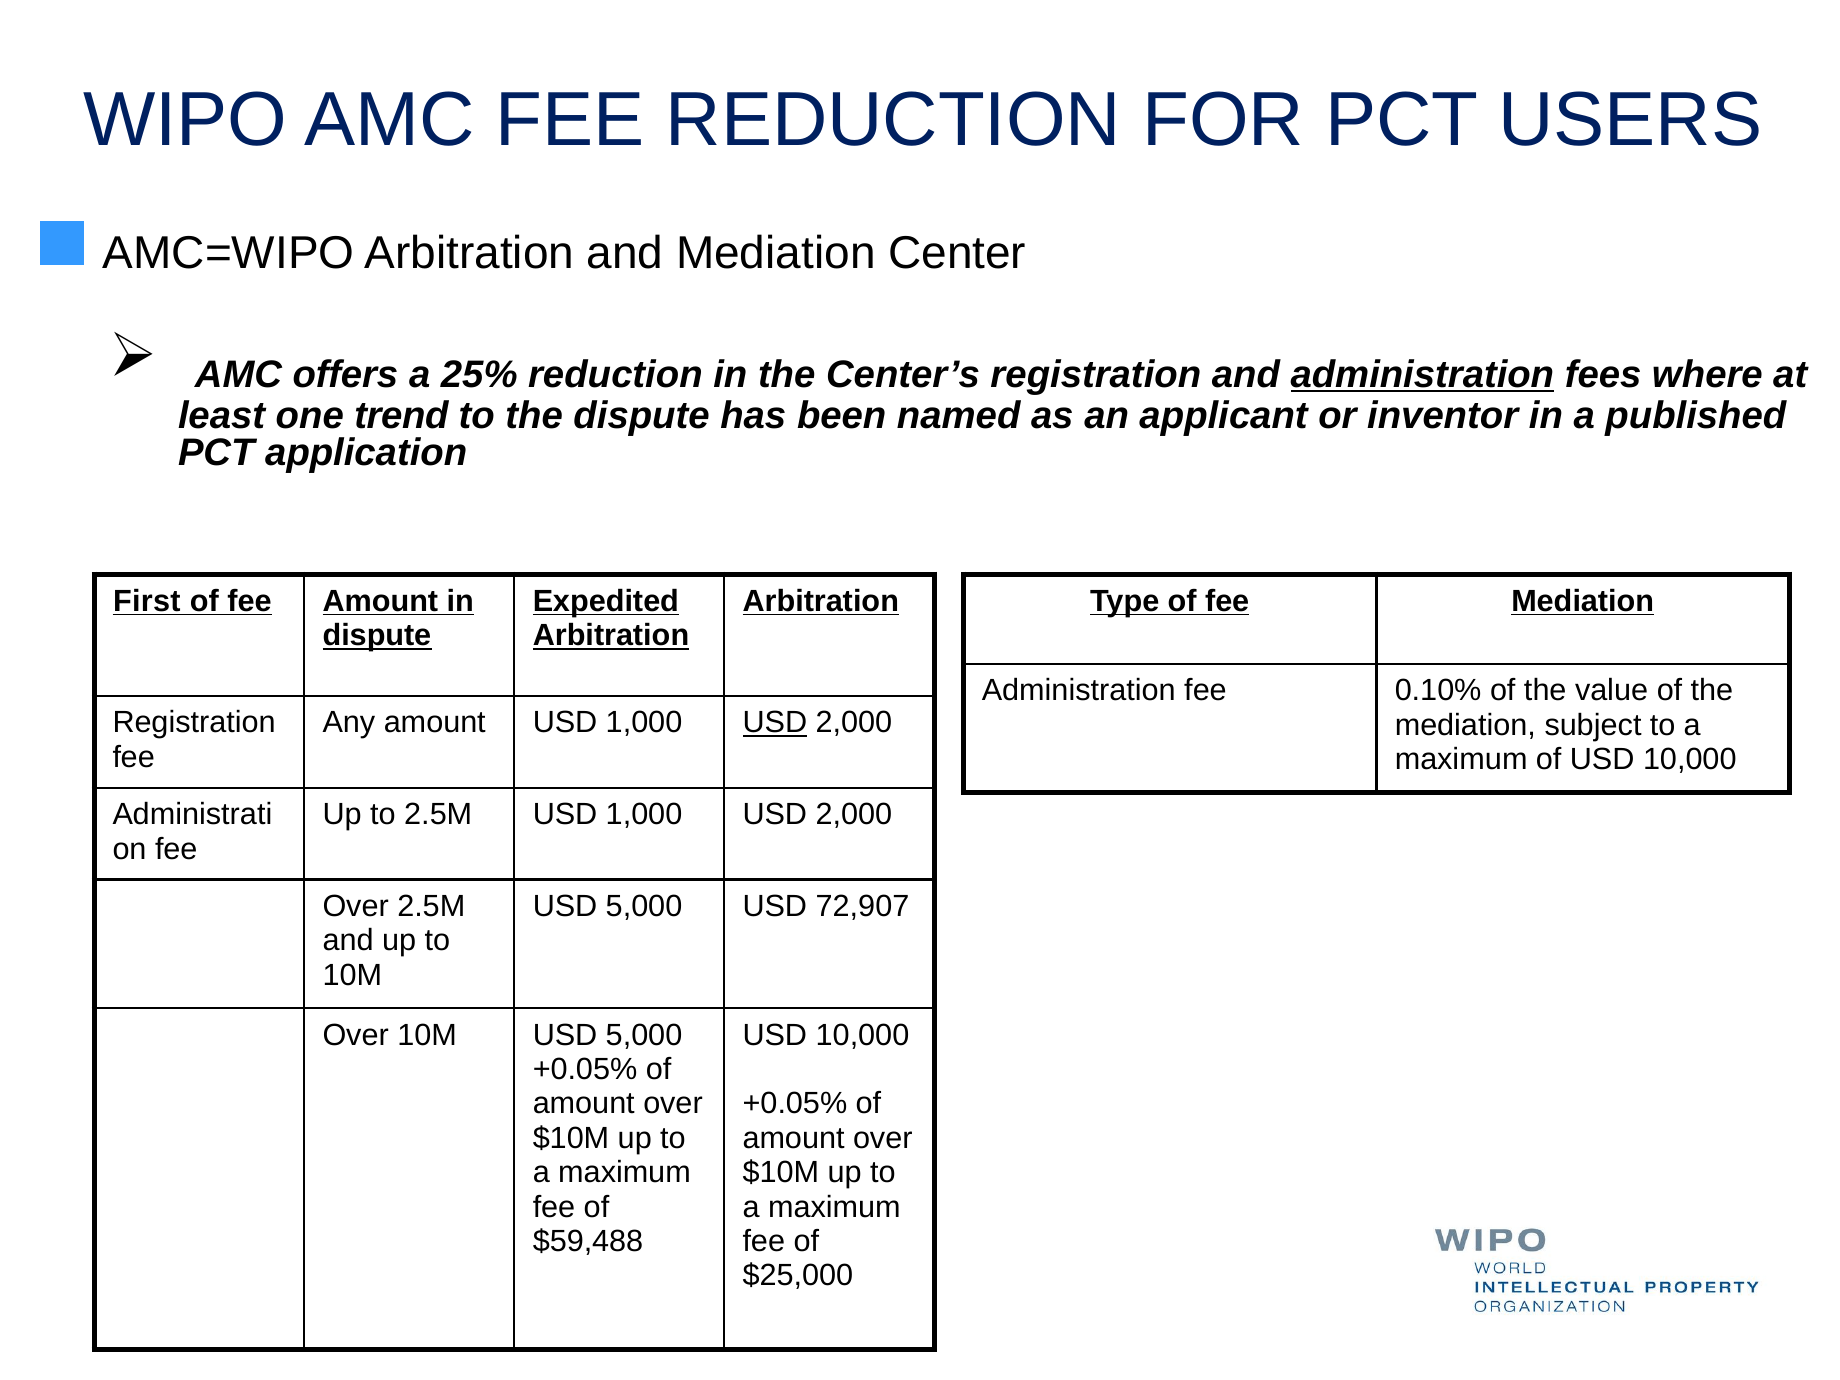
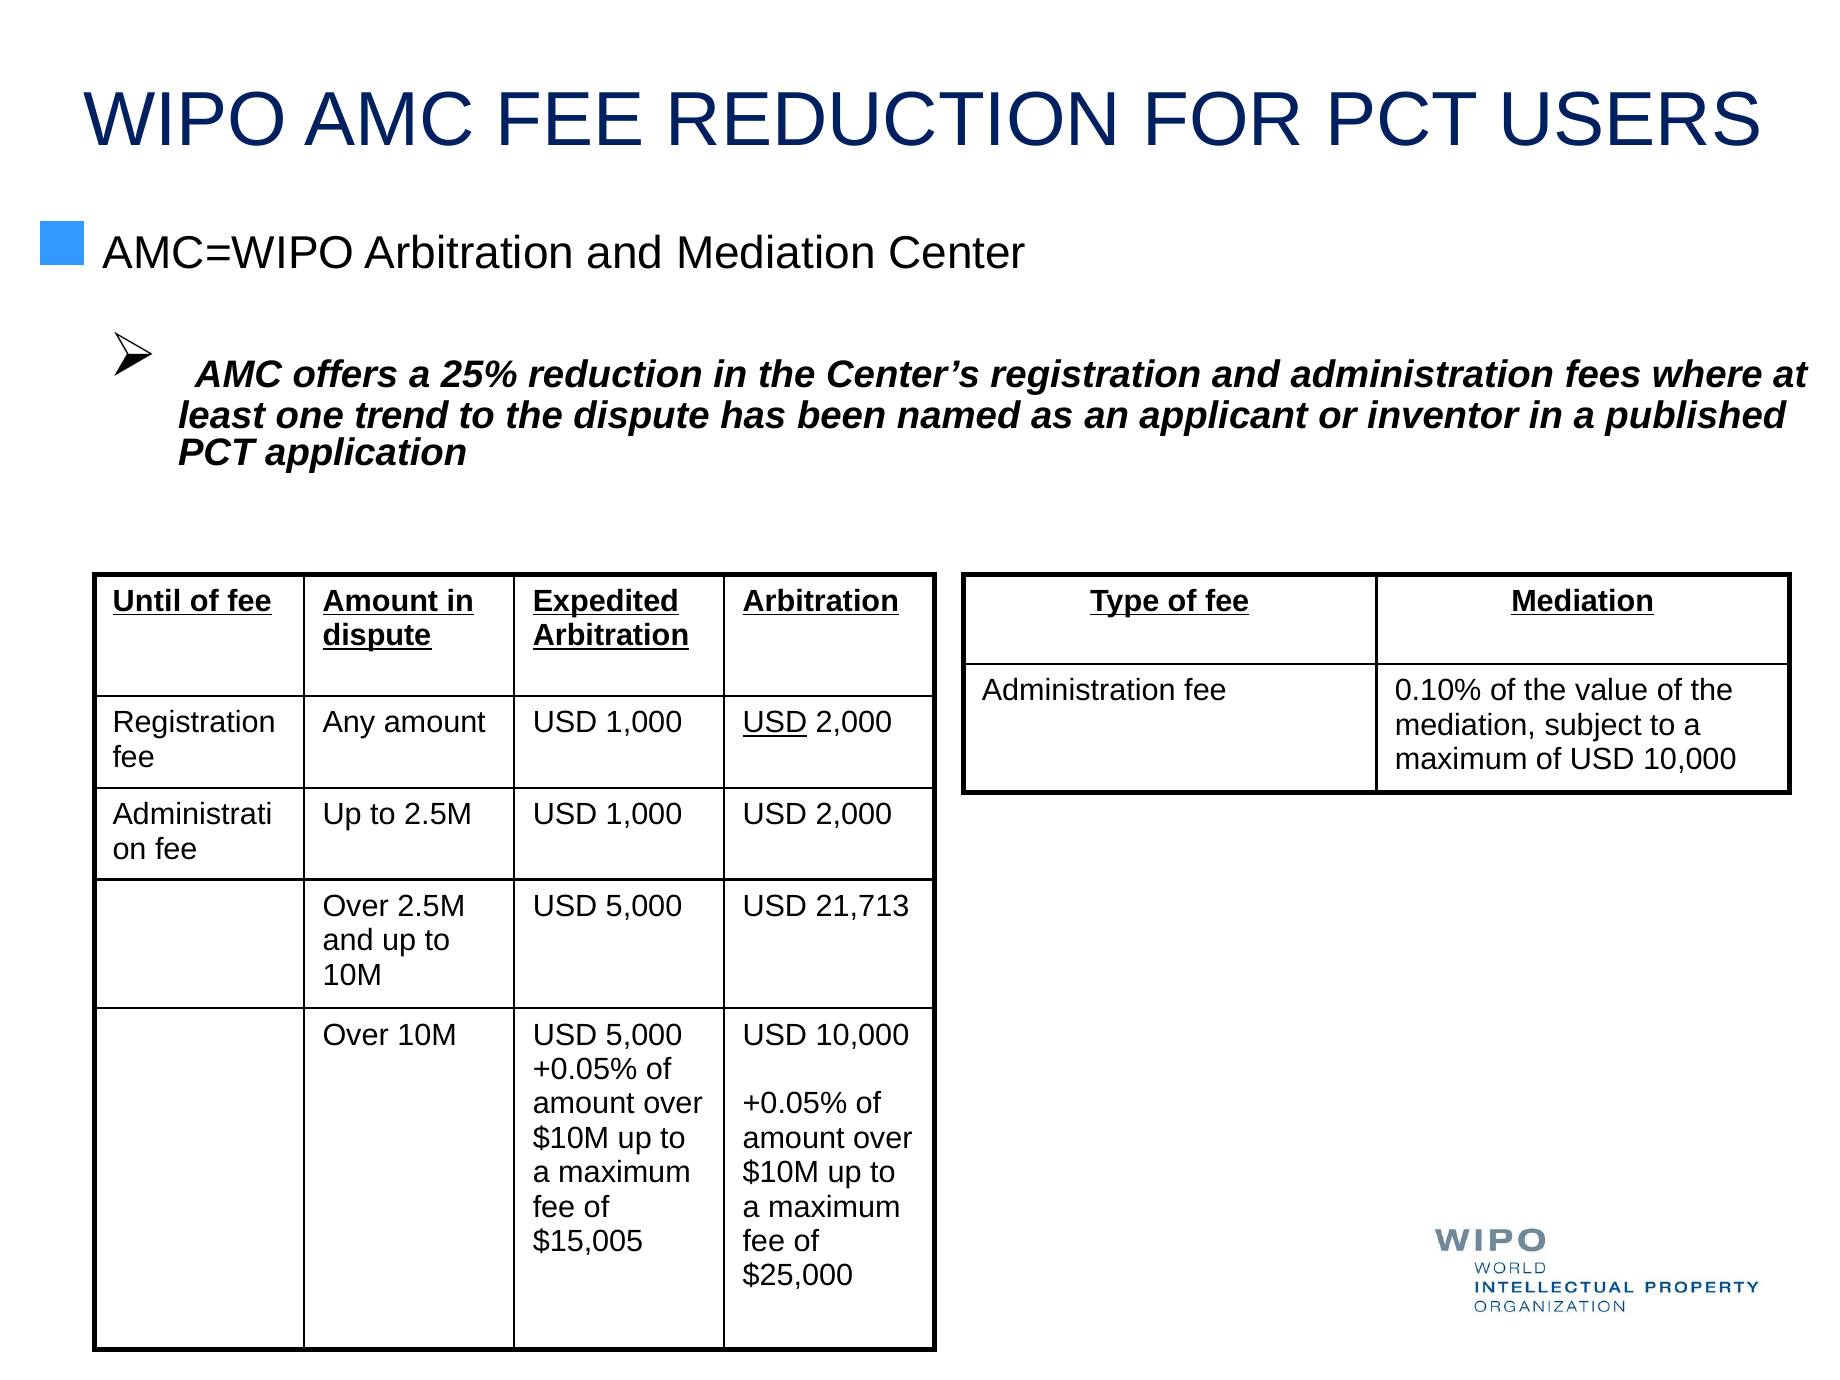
administration underline: present -> none (1422, 375)
First: First -> Until (147, 601)
72,907: 72,907 -> 21,713 (862, 906)
$59,488: $59,488 -> $15,005 (588, 1241)
